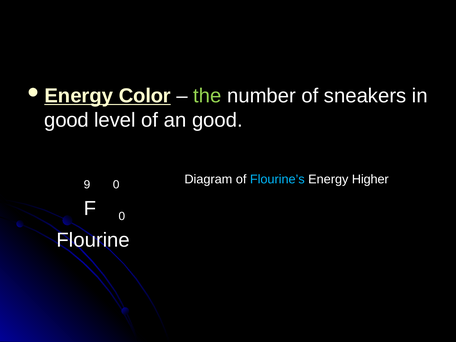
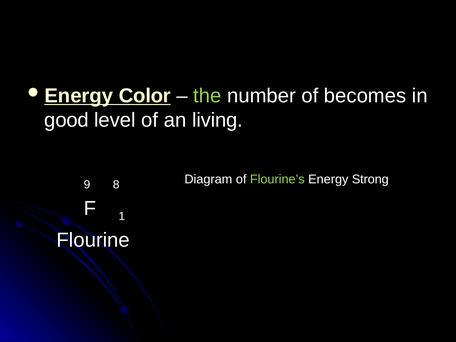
sneakers: sneakers -> becomes (365, 96)
an good: good -> living (217, 120)
9 0: 0 -> 8 (116, 185)
Flourine’s colour: light blue -> light green (277, 179)
Higher: Higher -> Strong (370, 179)
F 0: 0 -> 1 (122, 216)
